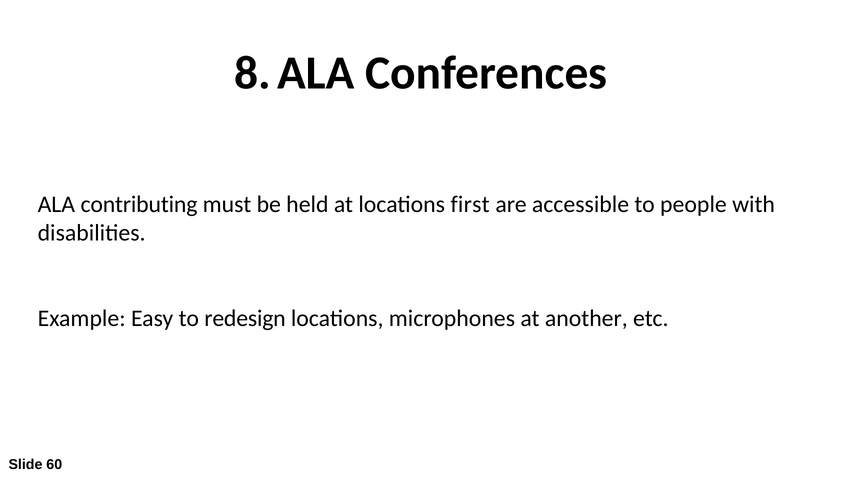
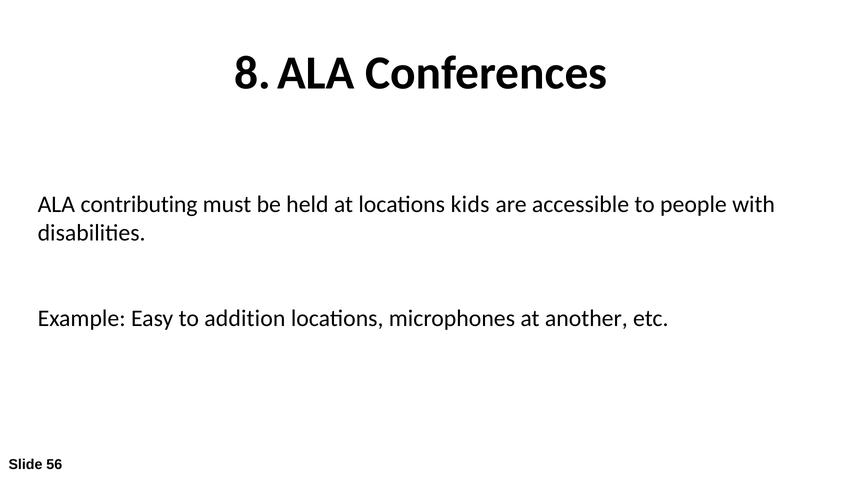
first: first -> kids (470, 204)
redesign: redesign -> addition (245, 319)
60: 60 -> 56 (54, 464)
